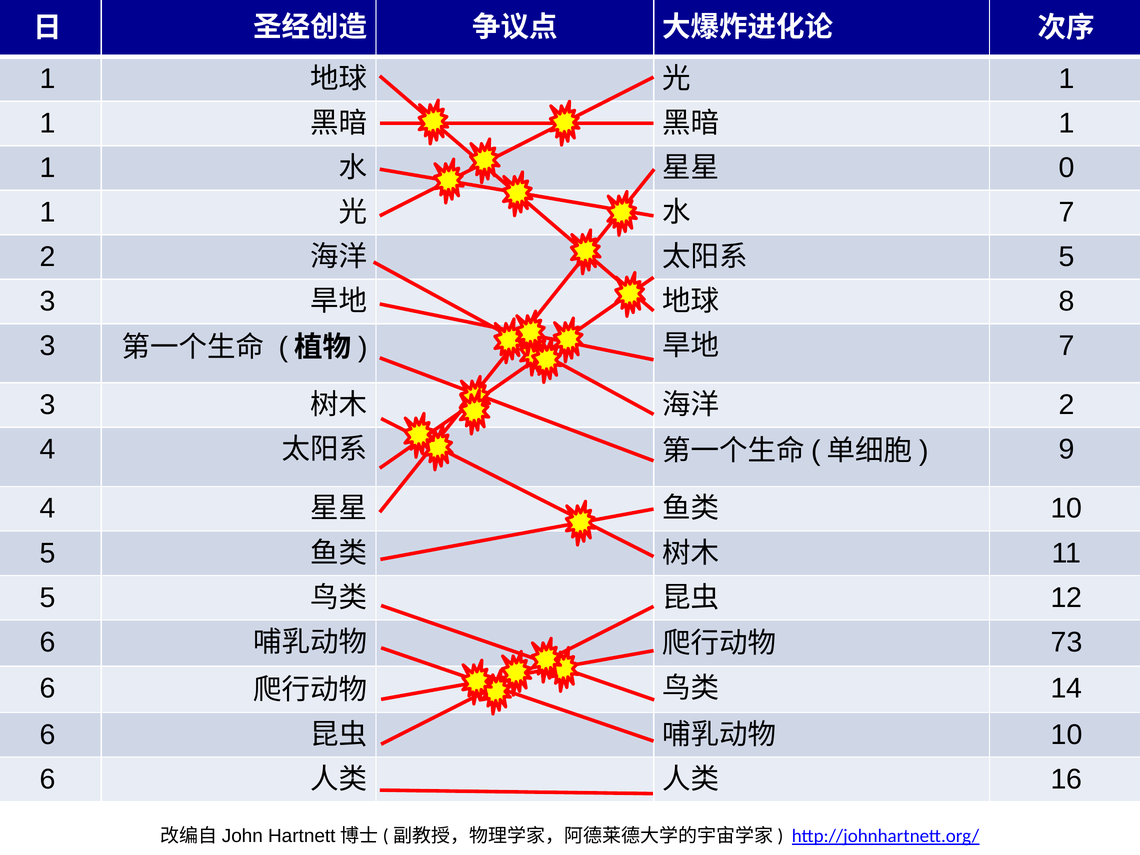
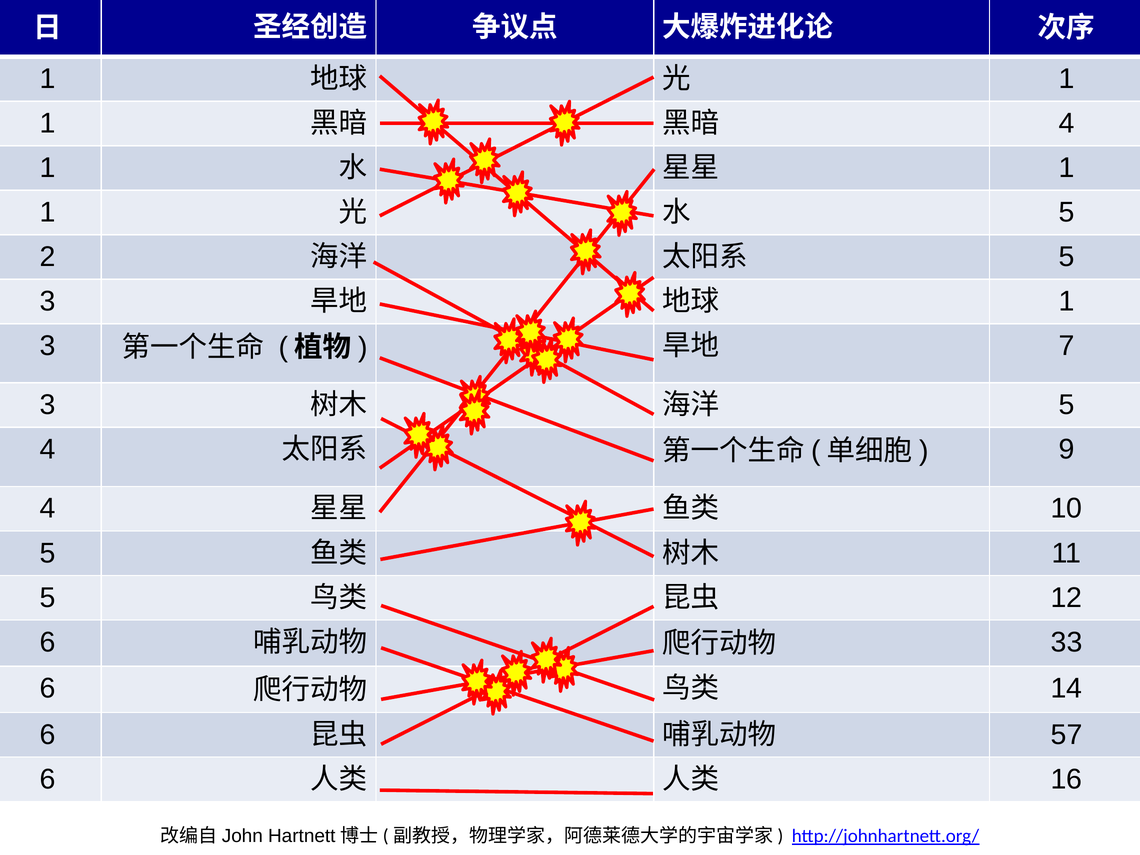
1: 1 -> 4 (1067, 123)
0: 0 -> 1 (1067, 168)
7: 7 -> 5 (1067, 212)
8: 8 -> 1 (1067, 301)
2: 2 -> 5 (1067, 405)
73: 73 -> 33 (1067, 642)
10: 10 -> 57 (1067, 735)
